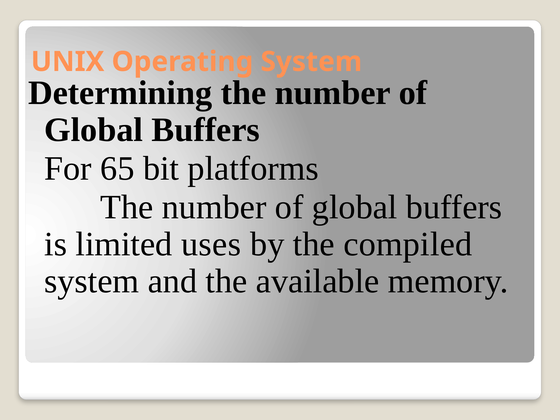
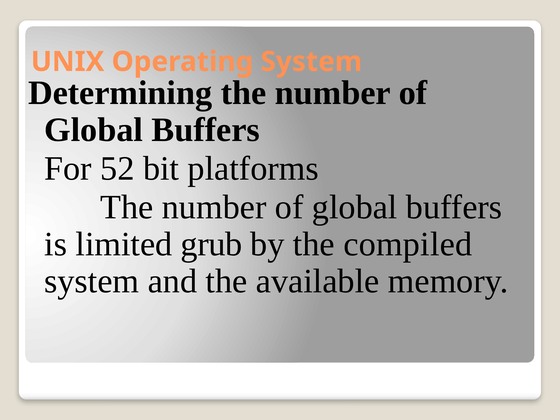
65: 65 -> 52 (117, 169)
uses: uses -> grub (211, 244)
